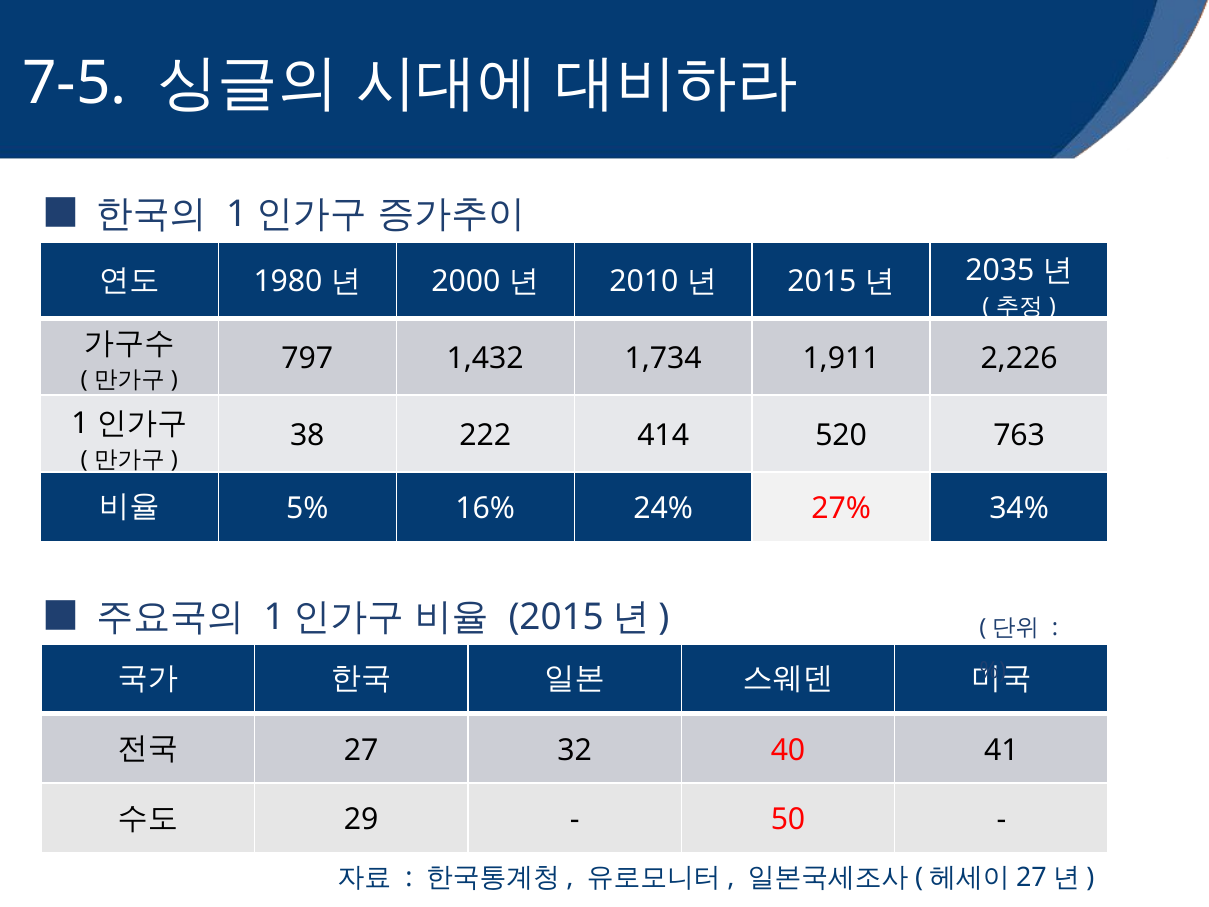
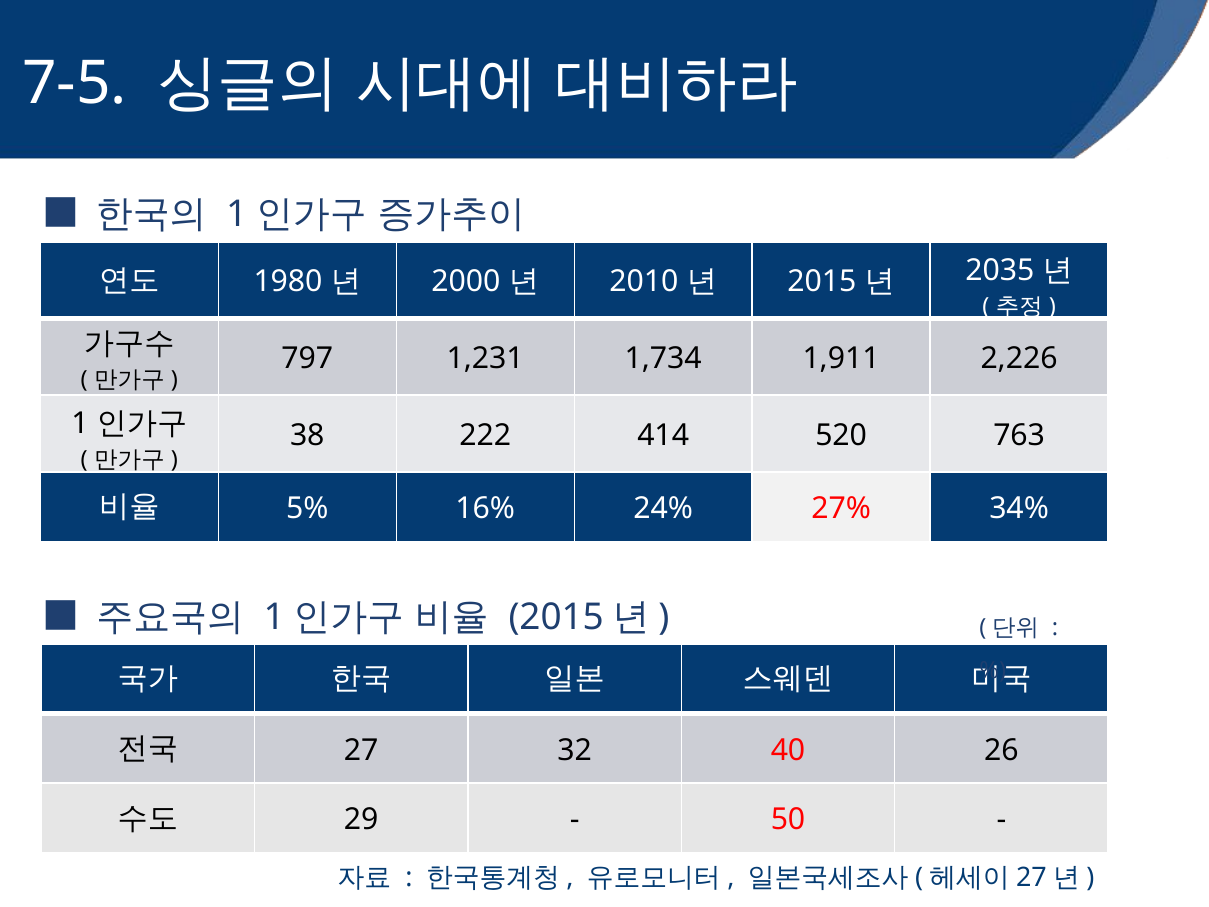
1,432: 1,432 -> 1,231 (485, 358)
41: 41 -> 26 (1001, 750)
